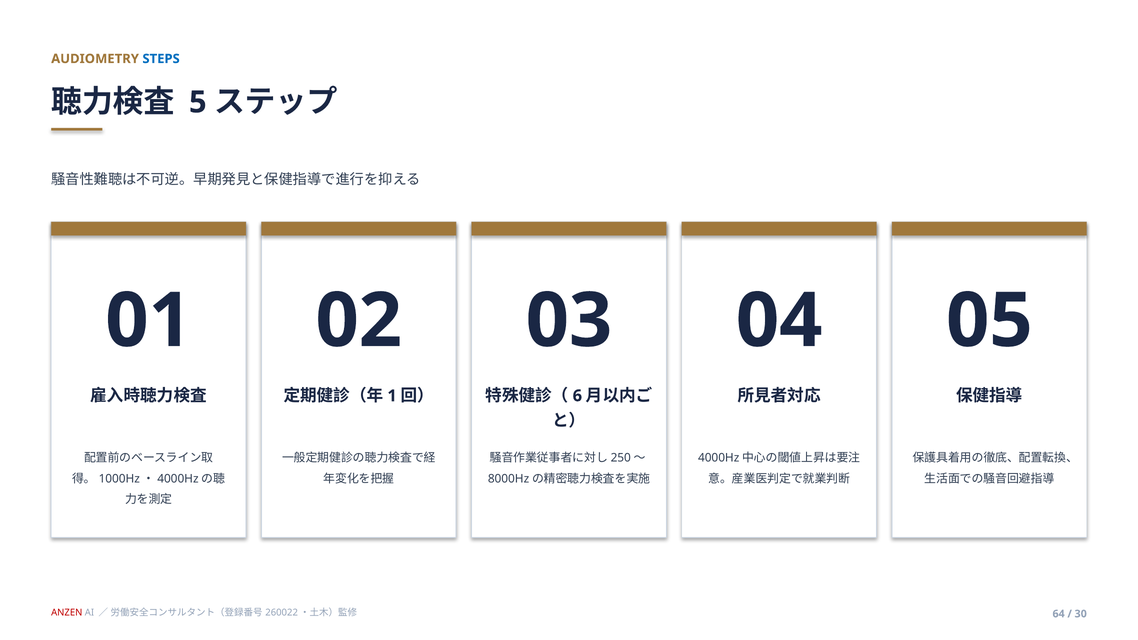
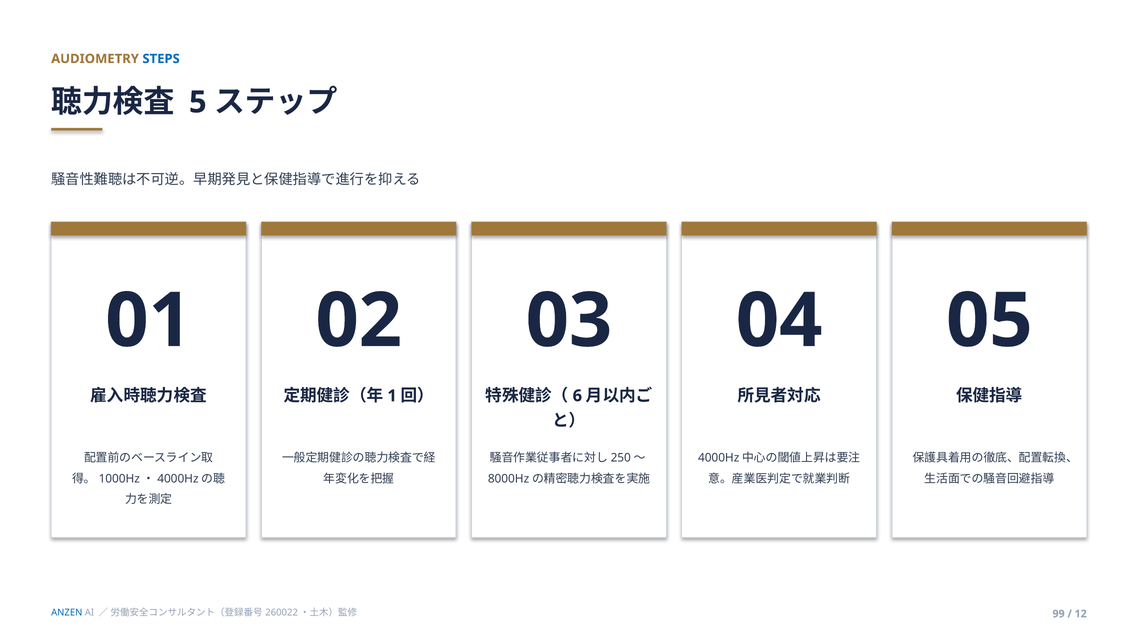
ANZEN colour: red -> blue (67, 613)
64: 64 -> 99 (1059, 614)
30: 30 -> 12 (1081, 614)
